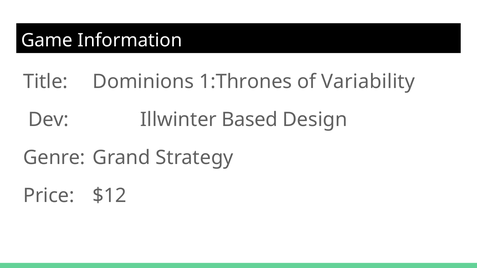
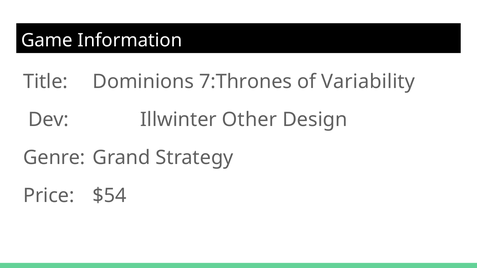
1:Thrones: 1:Thrones -> 7:Thrones (246, 82)
Based: Based -> Other (250, 120)
$12: $12 -> $54 (110, 196)
